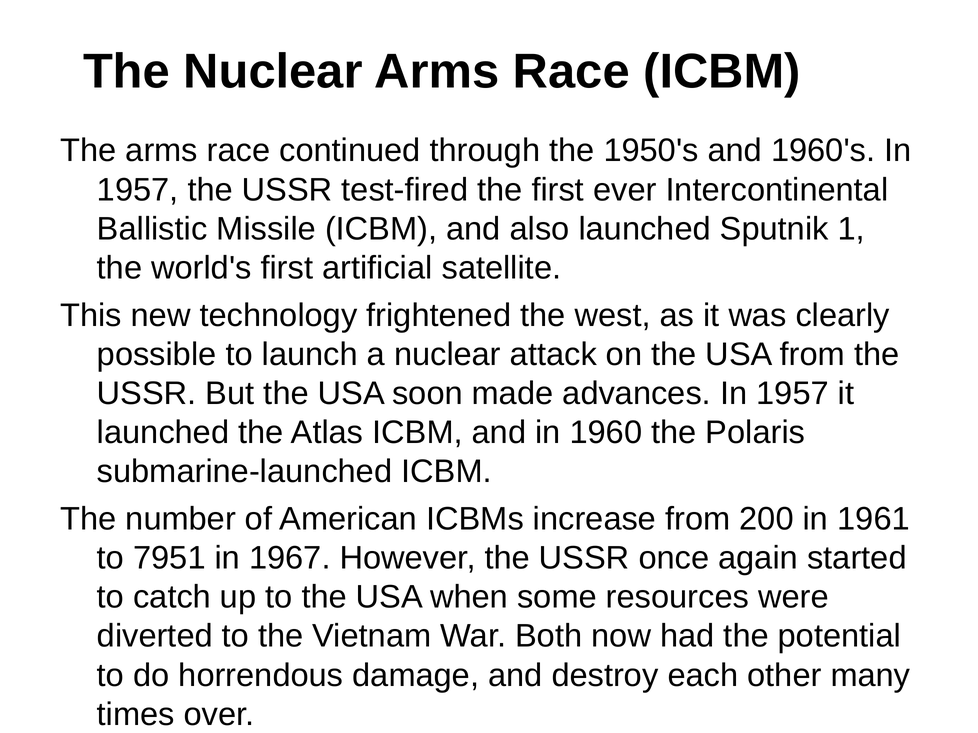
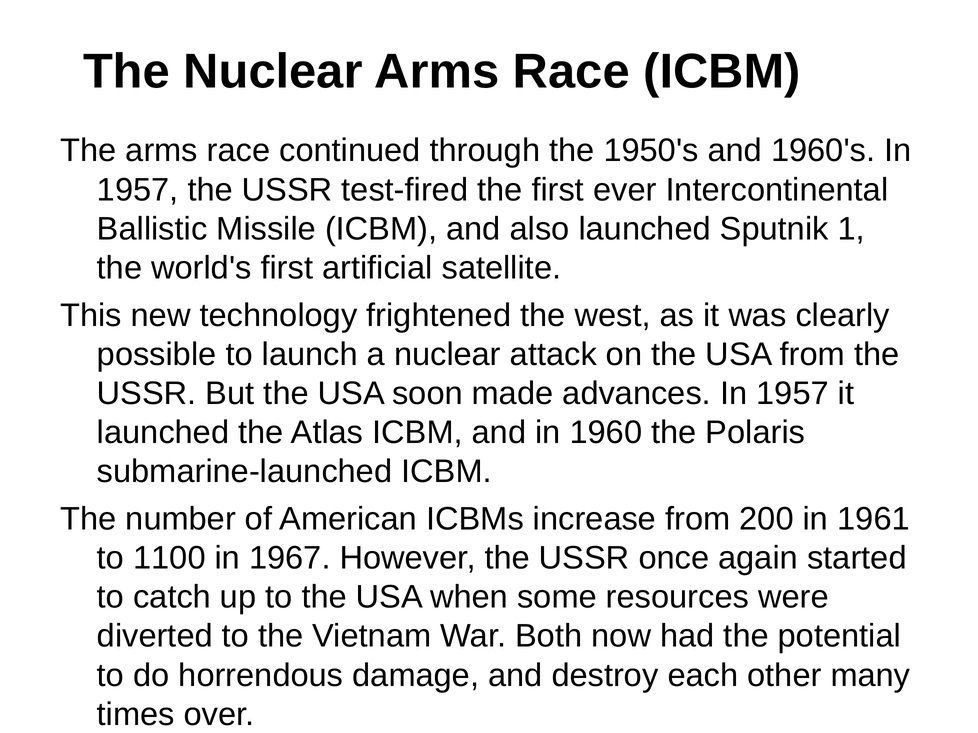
7951: 7951 -> 1100 (169, 558)
